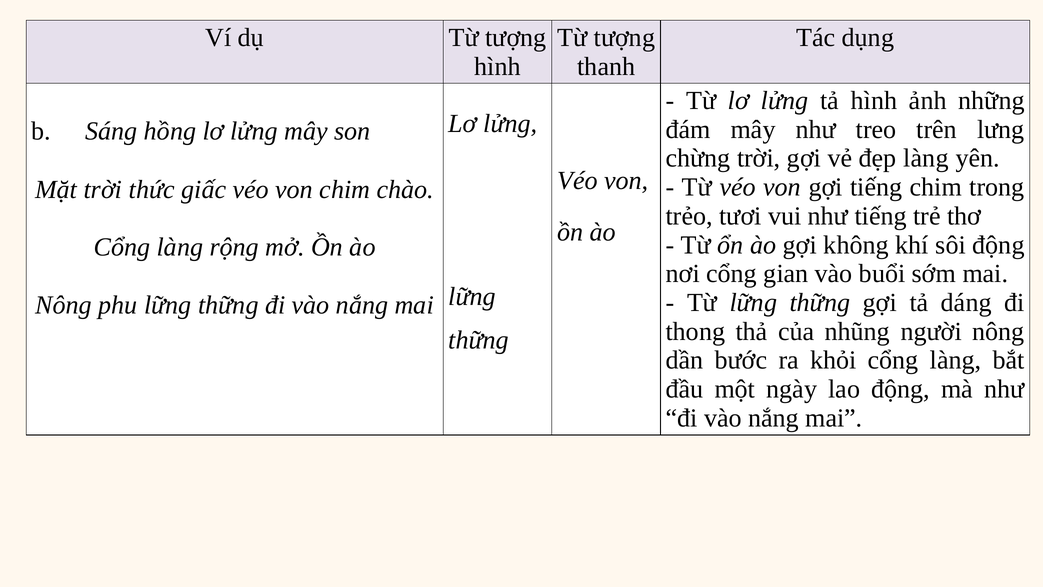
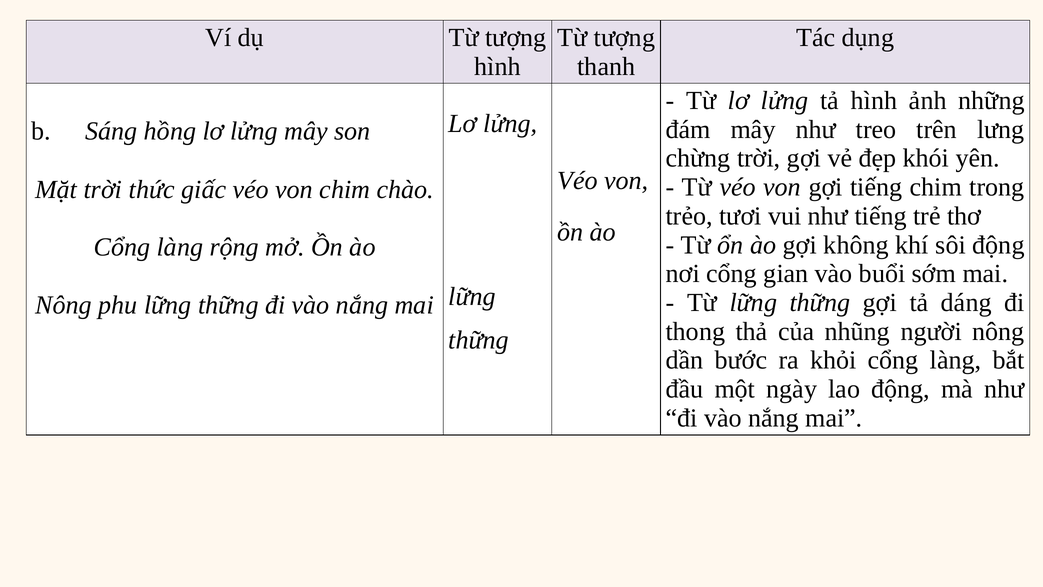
đẹp làng: làng -> khói (926, 158)
